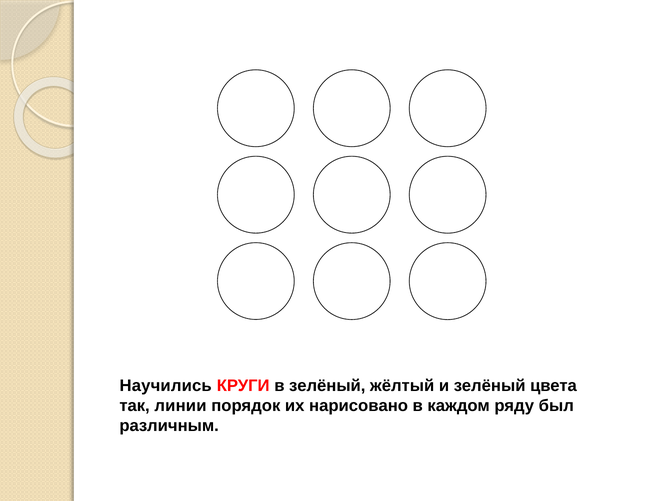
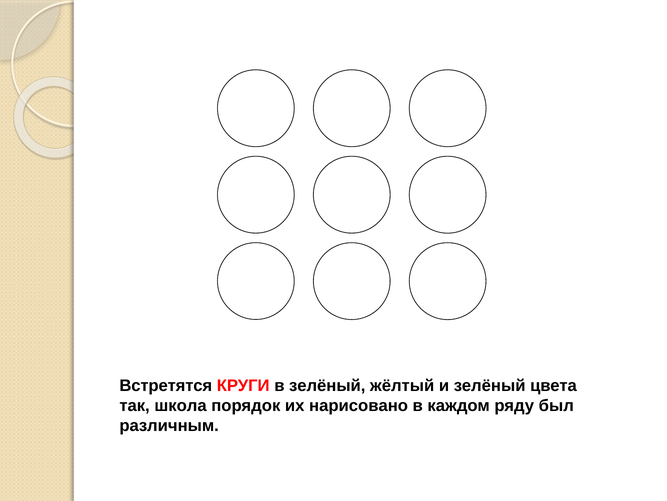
Научились: Научились -> Встретятся (166, 385)
линии: линии -> школа (181, 405)
